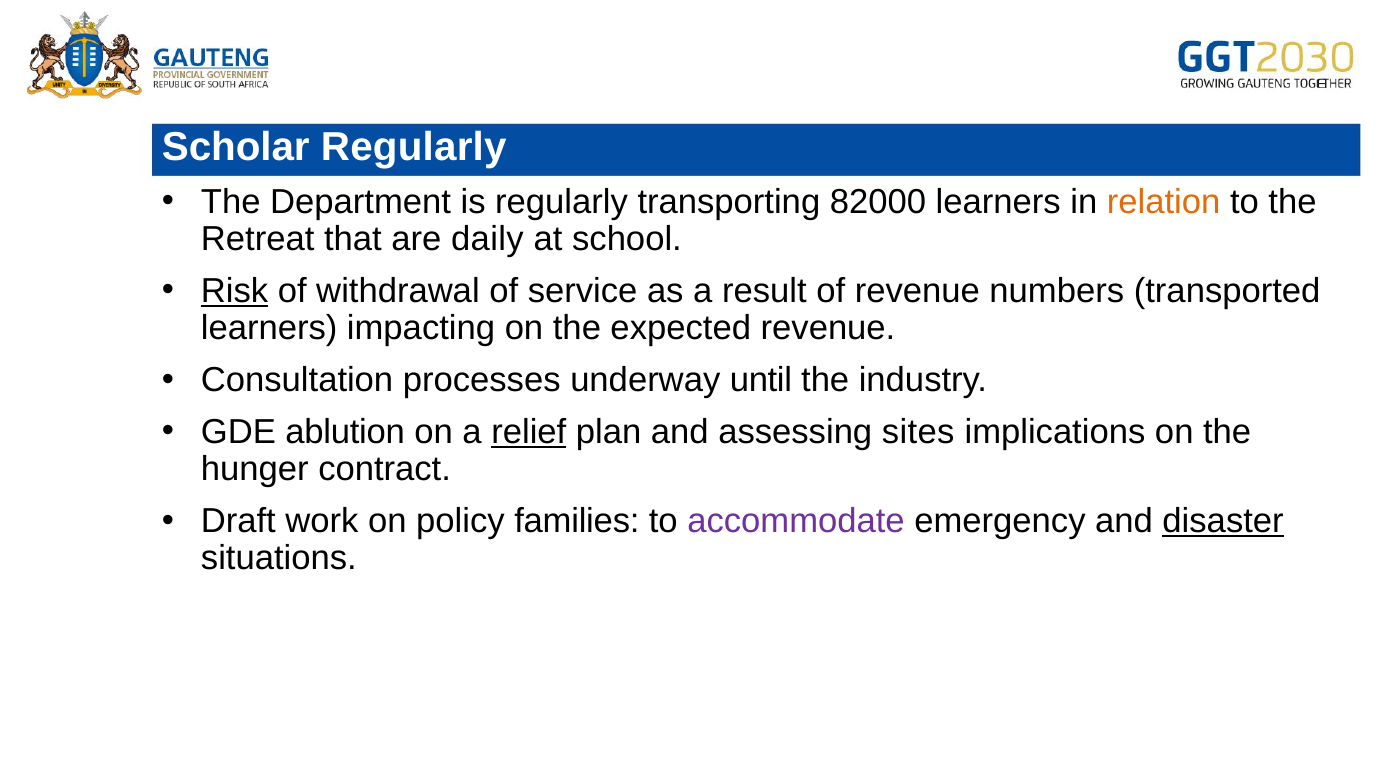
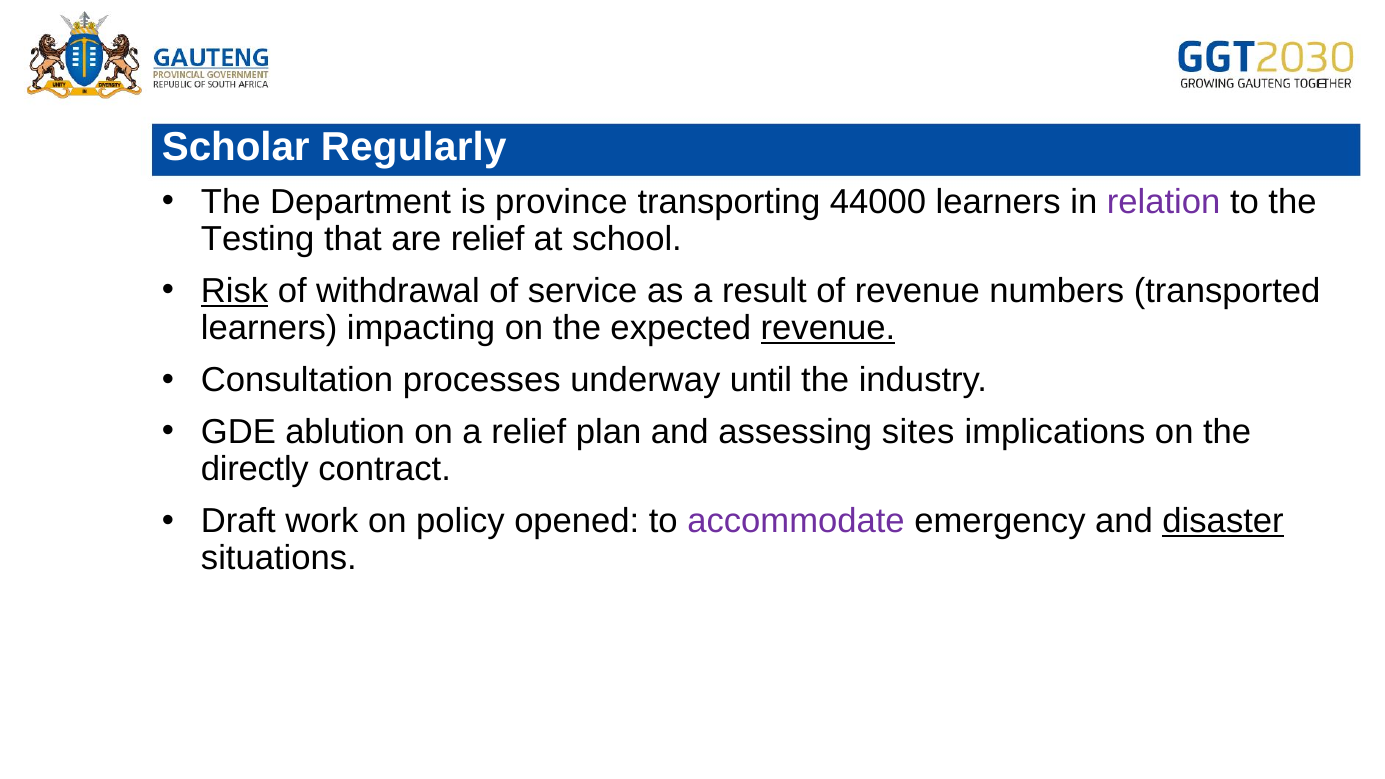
is regularly: regularly -> province (561, 202)
82000: 82000 -> 44000 (878, 202)
relation colour: orange -> purple (1164, 202)
Retreat: Retreat -> Testing (258, 239)
are daily: daily -> relief (488, 239)
revenue underline: none -> present (828, 328)
relief underline: present -> none (529, 432)
hunger: hunger -> directly (255, 469)
families: families -> opened (577, 521)
